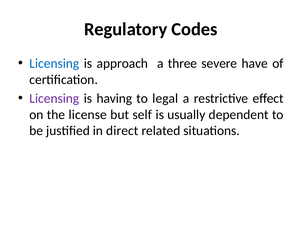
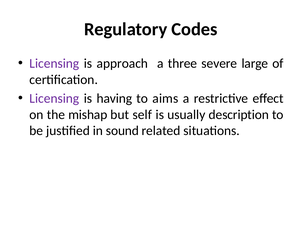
Licensing colour: blue -> purple (54, 63)
have: have -> large (255, 63)
legal: legal -> aims (165, 98)
license: license -> mishap (88, 114)
dependent: dependent -> description (239, 114)
direct: direct -> sound (122, 130)
